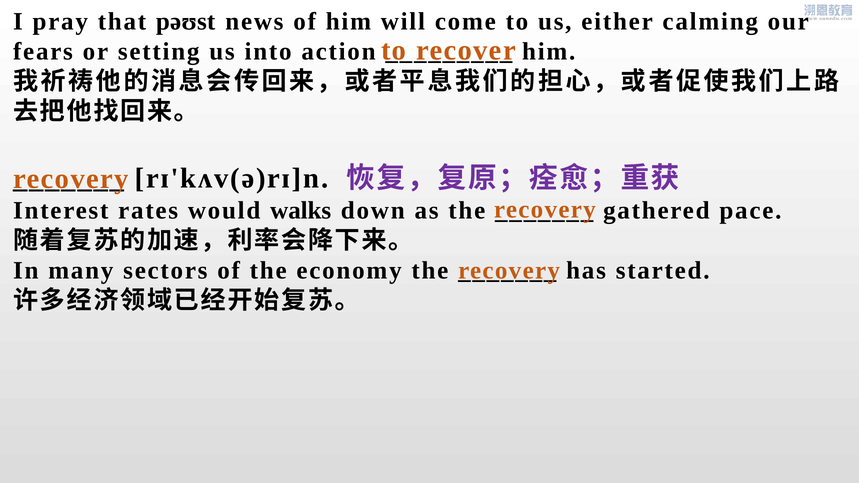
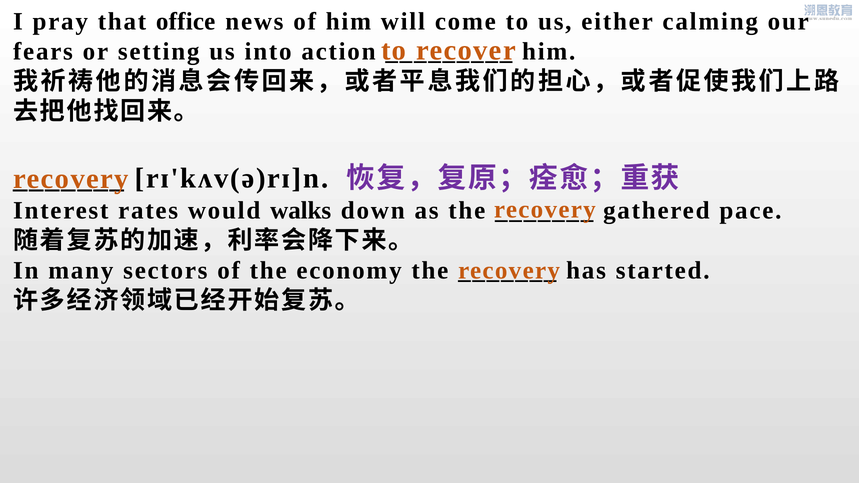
pəʊst: pəʊst -> office (186, 21)
